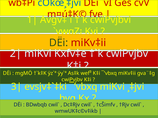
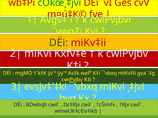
cÖkœ¸‡jvi colour: blue -> green (59, 3)
